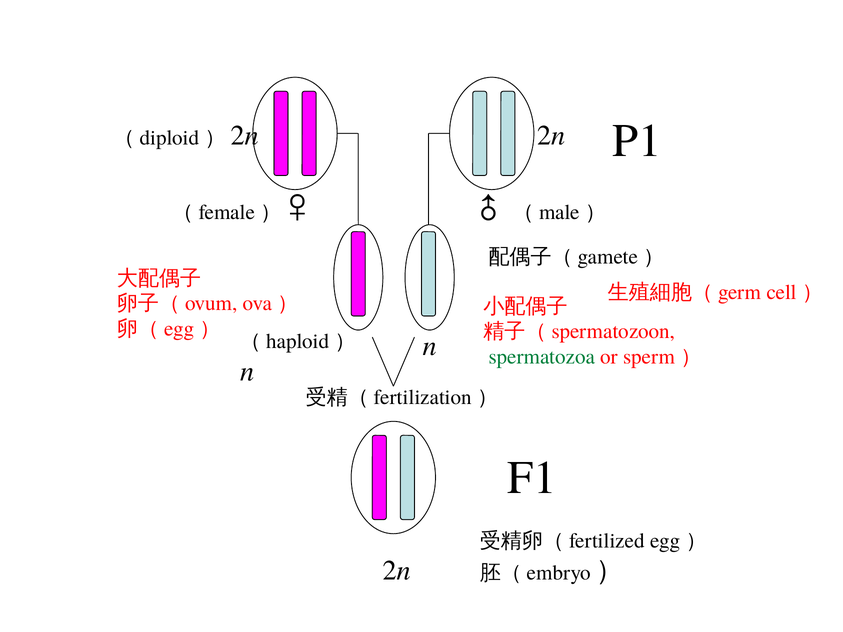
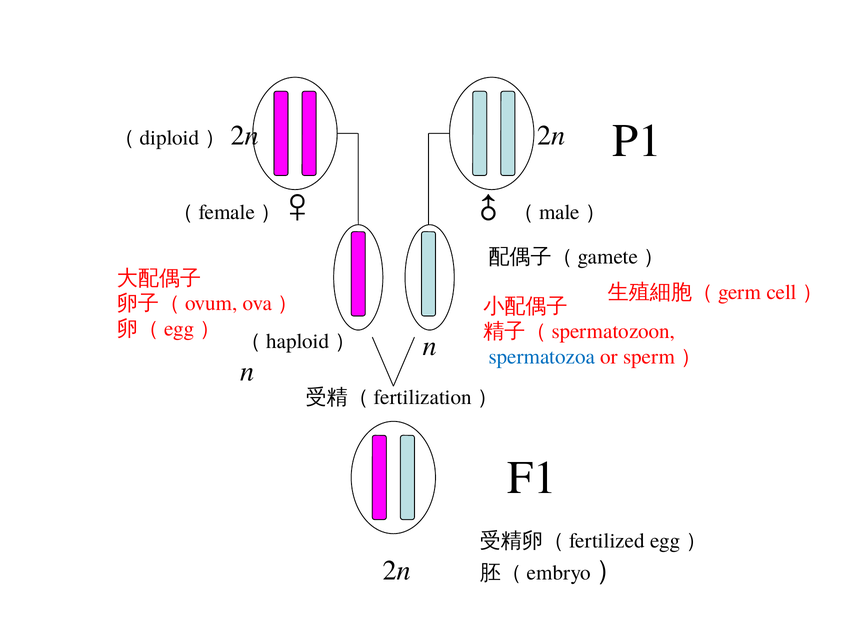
spermatozoa colour: green -> blue (542, 357)
